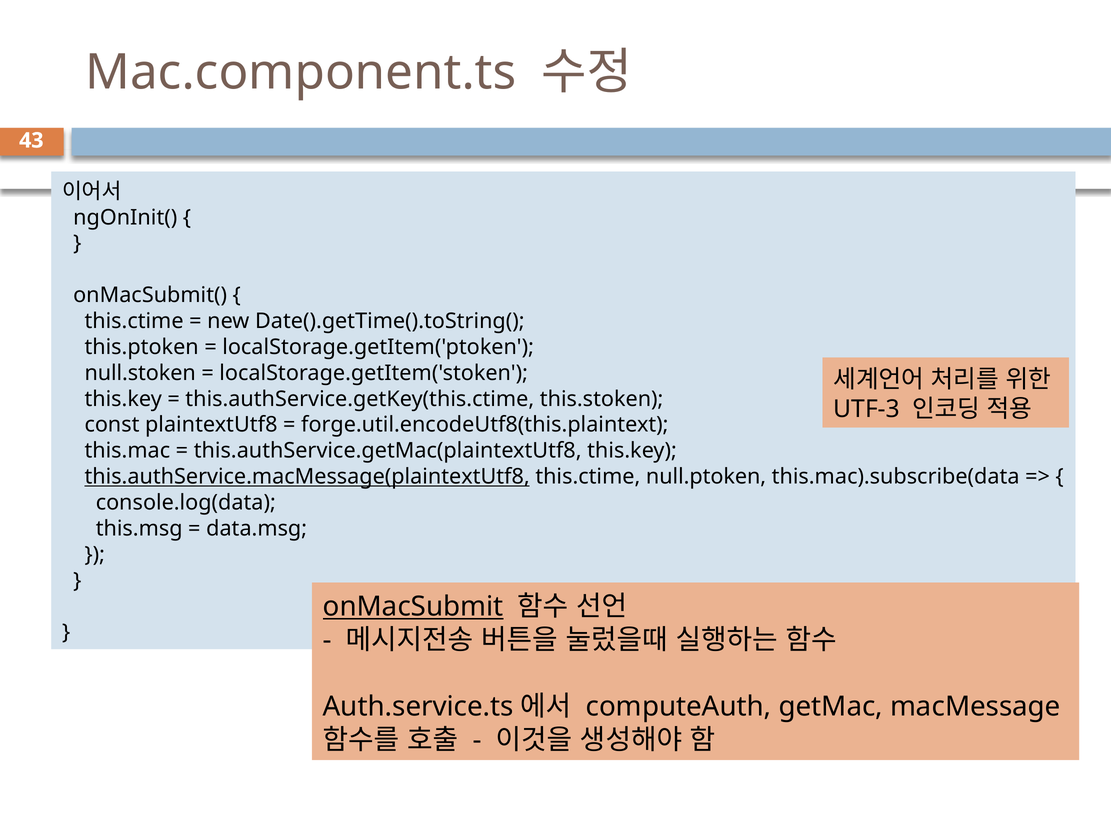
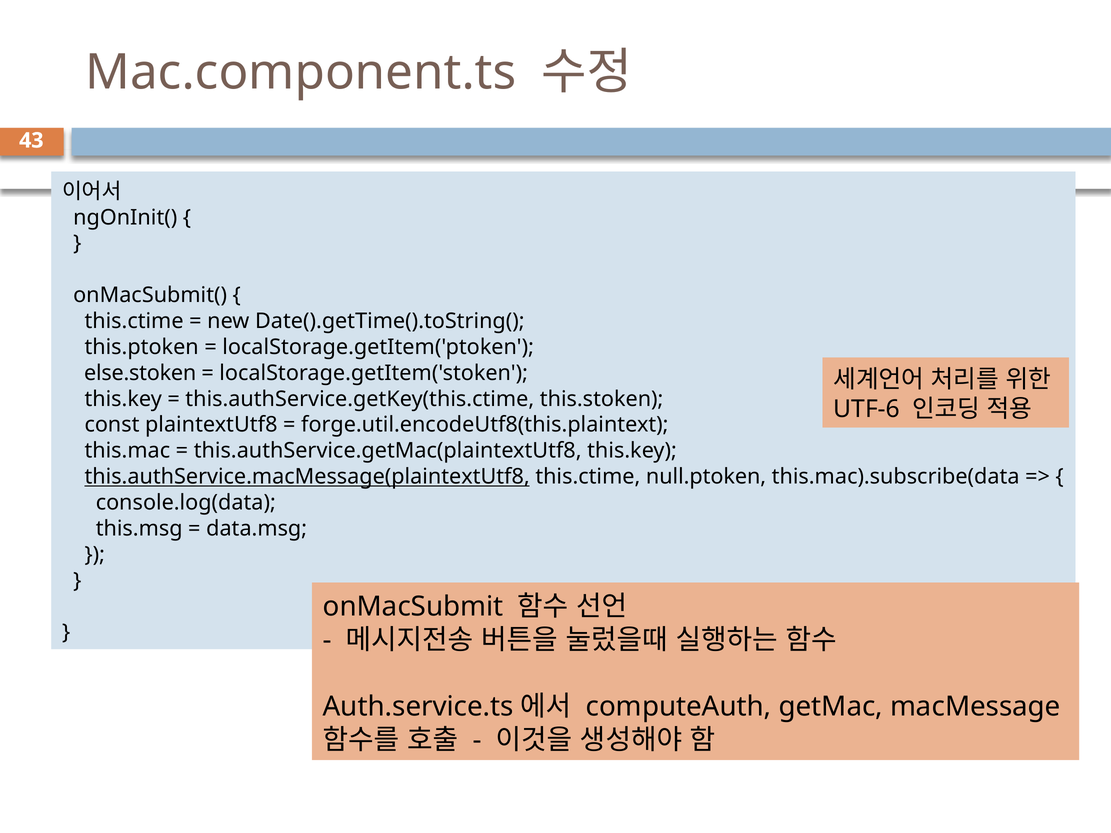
null.stoken: null.stoken -> else.stoken (140, 373)
UTF-3: UTF-3 -> UTF-6 (867, 409)
onMacSubmit underline: present -> none (413, 607)
